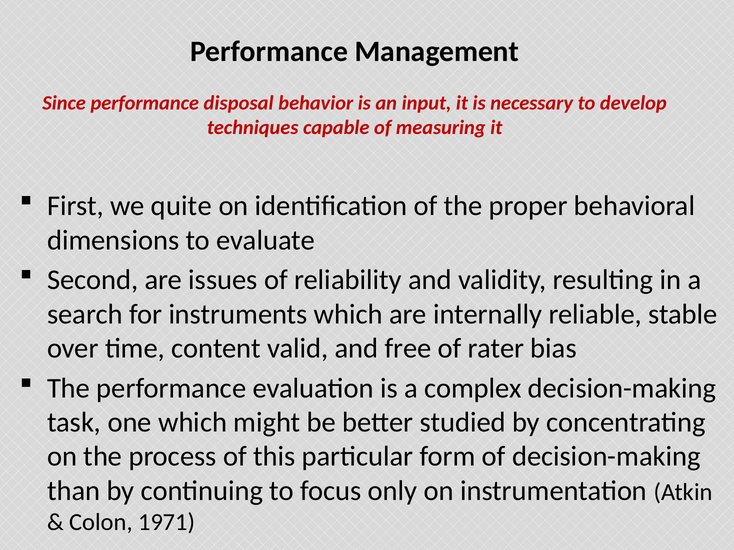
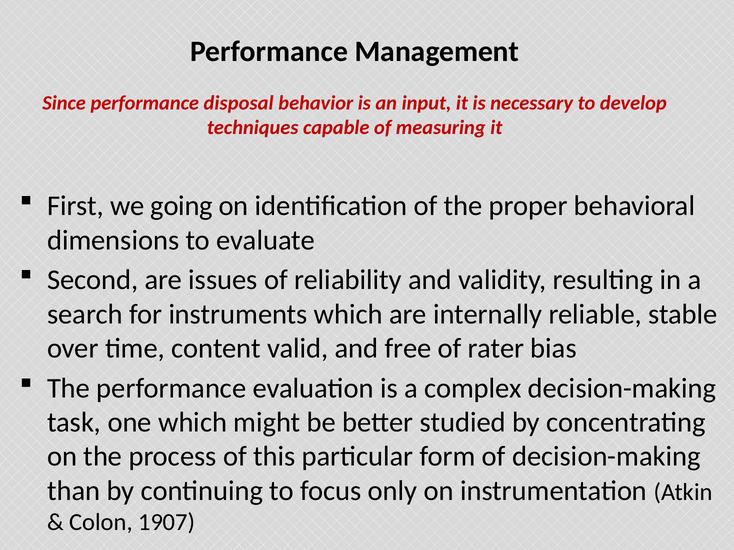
quite: quite -> going (182, 206)
1971: 1971 -> 1907 (167, 523)
